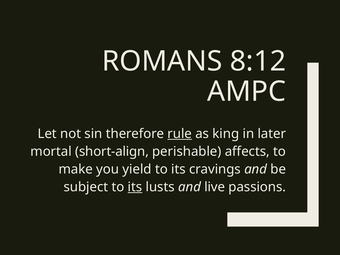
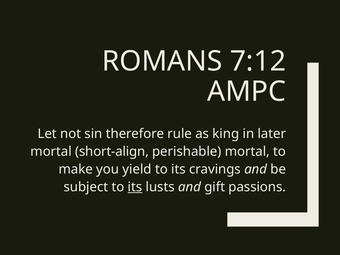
8:12: 8:12 -> 7:12 (258, 61)
rule underline: present -> none (180, 134)
perishable affects: affects -> mortal (247, 151)
live: live -> gift (215, 187)
